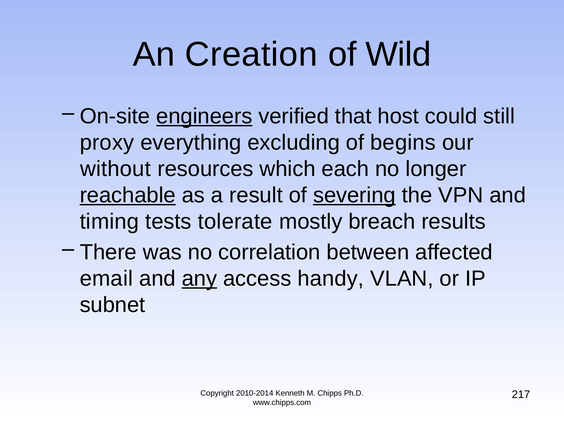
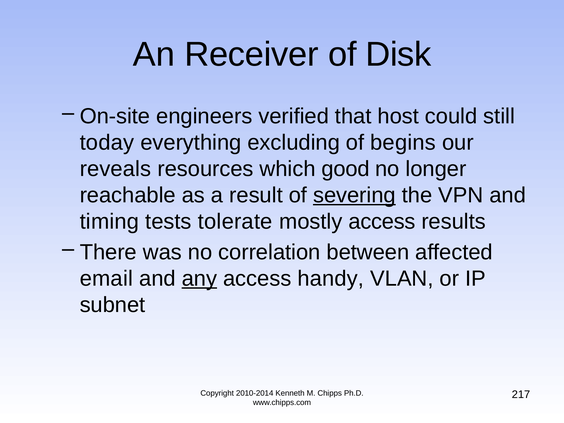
Creation: Creation -> Receiver (252, 55)
Wild: Wild -> Disk (398, 55)
engineers underline: present -> none (204, 116)
proxy: proxy -> today (107, 143)
without: without -> reveals (115, 169)
each: each -> good (345, 169)
reachable underline: present -> none (128, 195)
mostly breach: breach -> access (382, 222)
